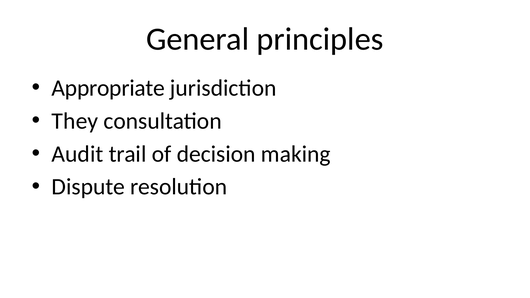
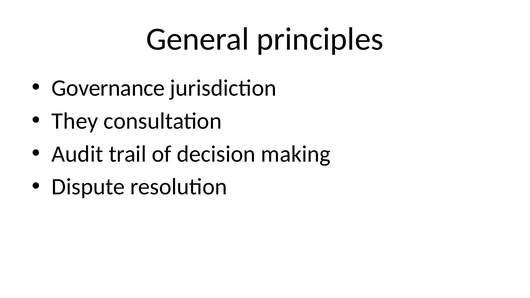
Appropriate: Appropriate -> Governance (108, 88)
